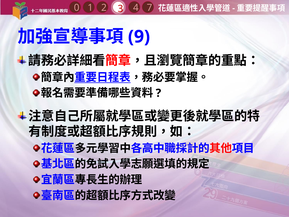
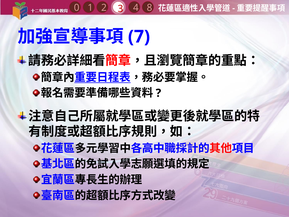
7: 7 -> 8 (149, 8)
9: 9 -> 7 (139, 37)
